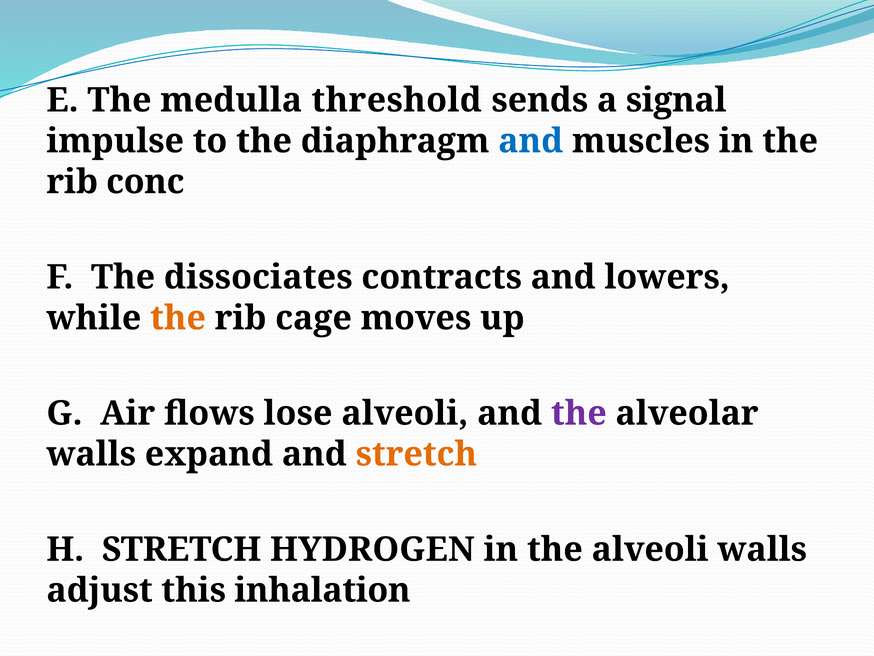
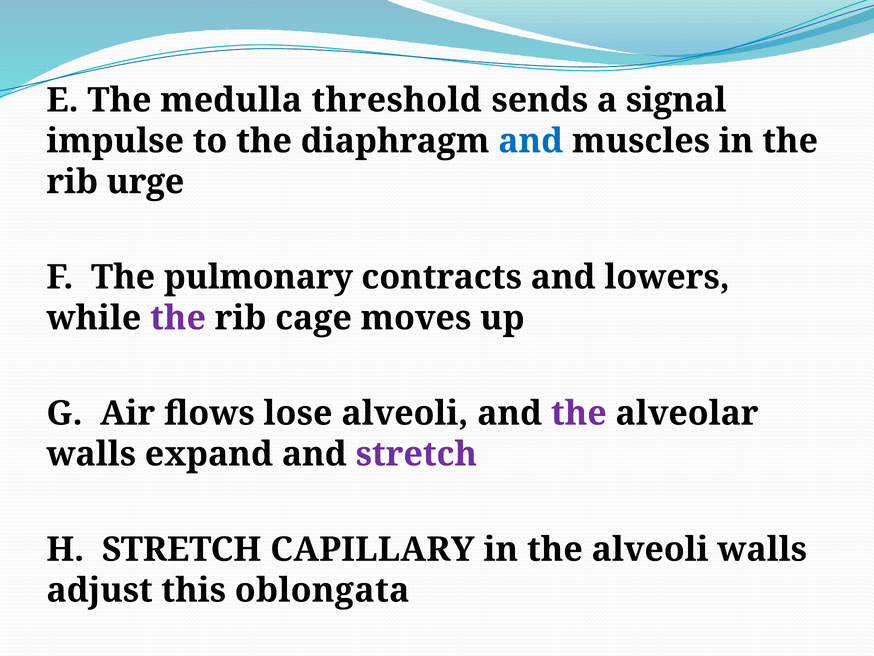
conc: conc -> urge (145, 182)
dissociates: dissociates -> pulmonary (258, 277)
the colour: orange -> purple (178, 318)
stretch colour: orange -> purple (416, 454)
HYDROGEN: HYDROGEN -> CAPILLARY (372, 549)
inhalation: inhalation -> oblongata (322, 590)
